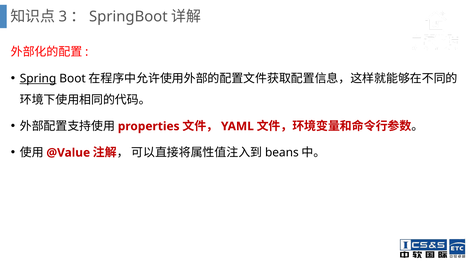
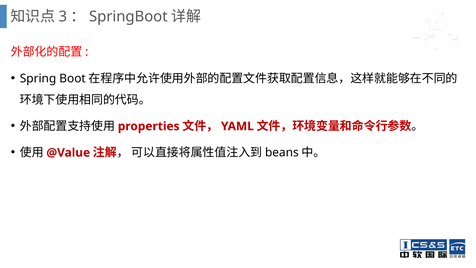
Spring underline: present -> none (38, 78)
